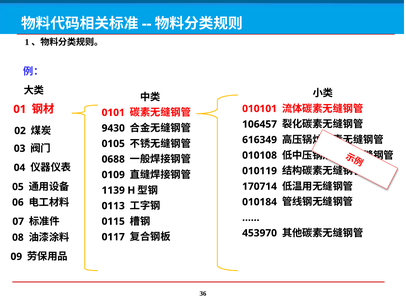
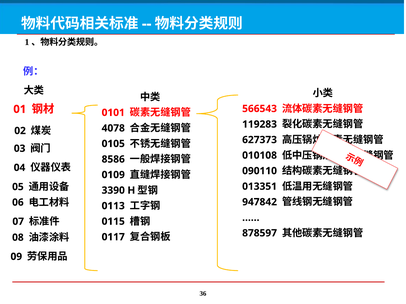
010101: 010101 -> 566543 (260, 109)
106457: 106457 -> 119283 (260, 124)
9430: 9430 -> 4078 (113, 128)
616349: 616349 -> 627373 (260, 140)
0688: 0688 -> 8586 (113, 160)
010119: 010119 -> 090110 (260, 171)
170714: 170714 -> 013351 (260, 187)
1139: 1139 -> 3390 (113, 191)
010184: 010184 -> 947842 (260, 202)
453970: 453970 -> 878597 (260, 233)
